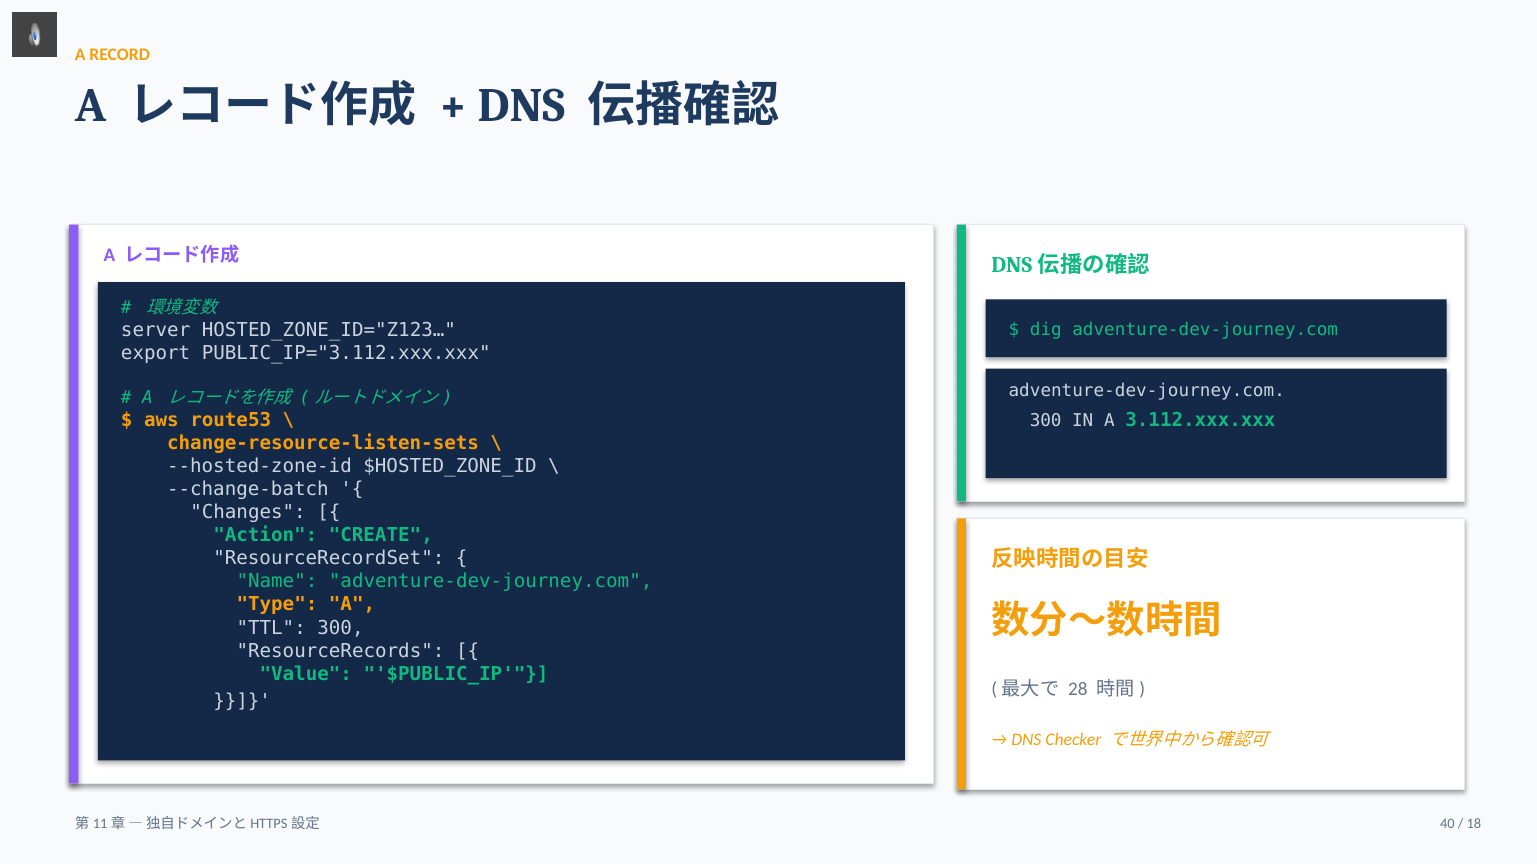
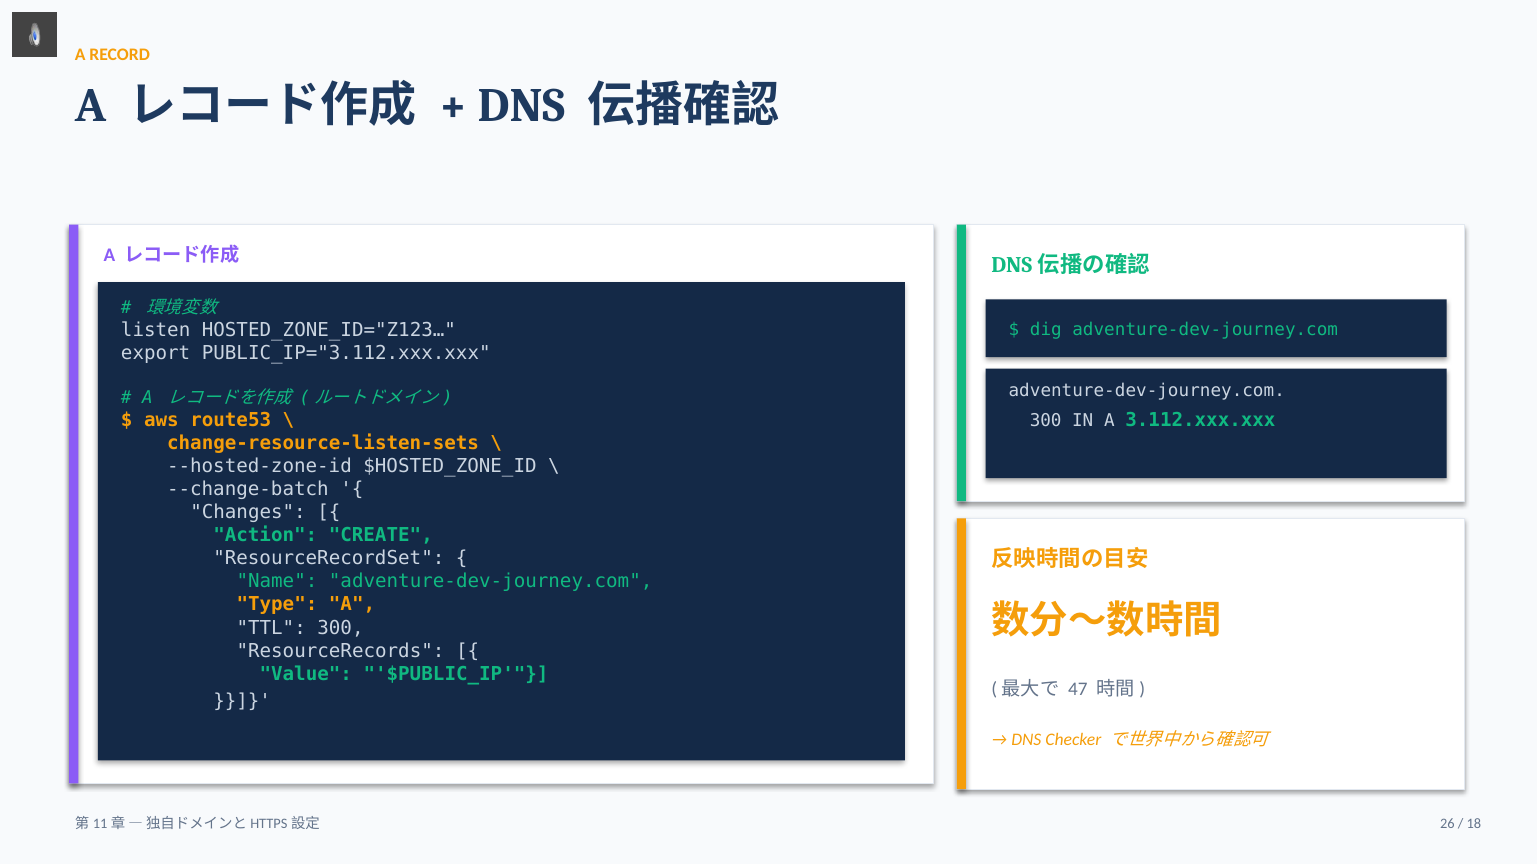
server: server -> listen (156, 330)
28: 28 -> 47 (1078, 690)
40: 40 -> 26 (1447, 825)
